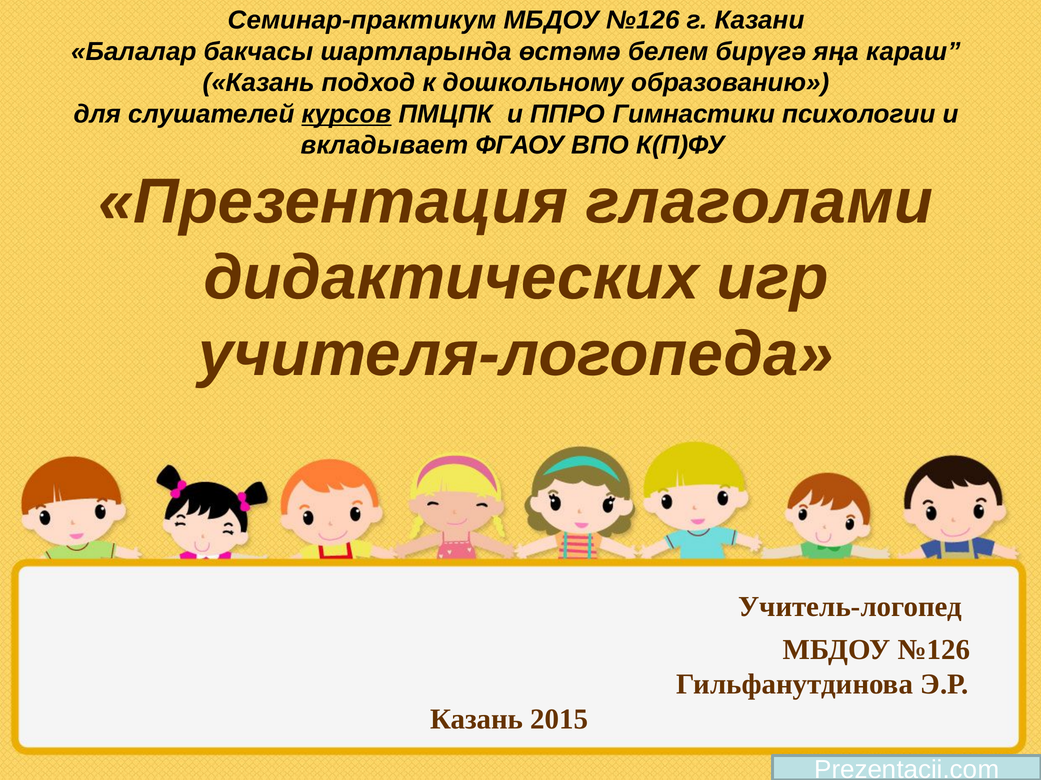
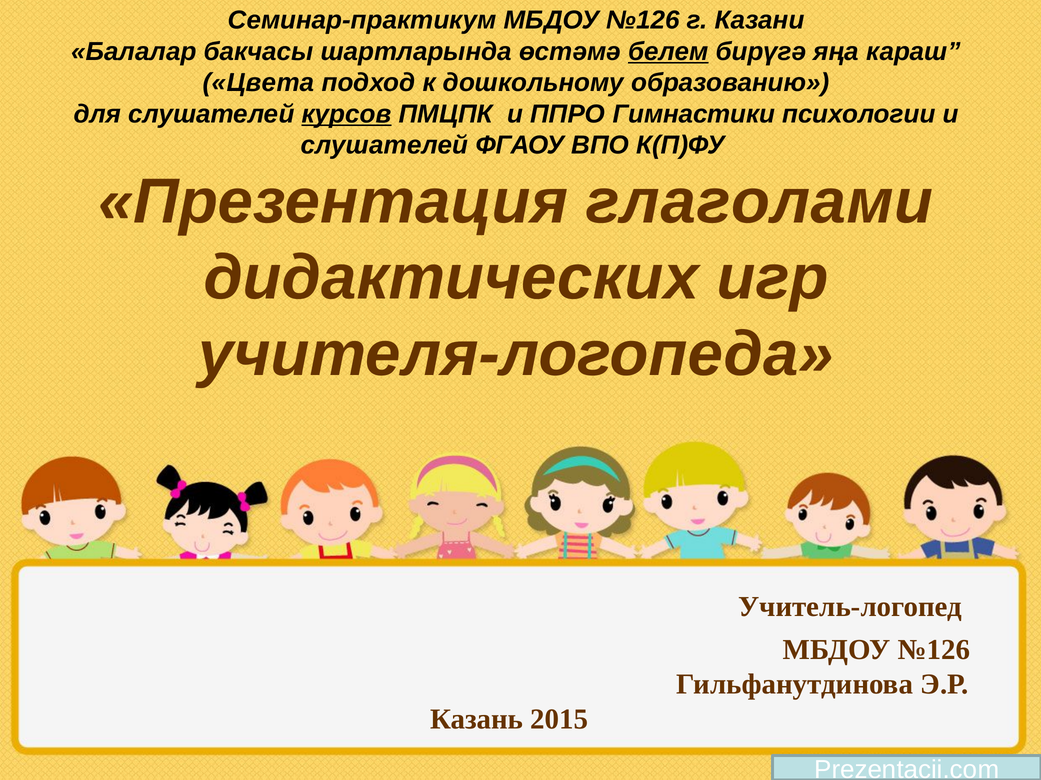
белем underline: none -> present (668, 52)
Казань: Казань -> Цвета (259, 83)
вкладывает: вкладывает -> слушателей (384, 145)
